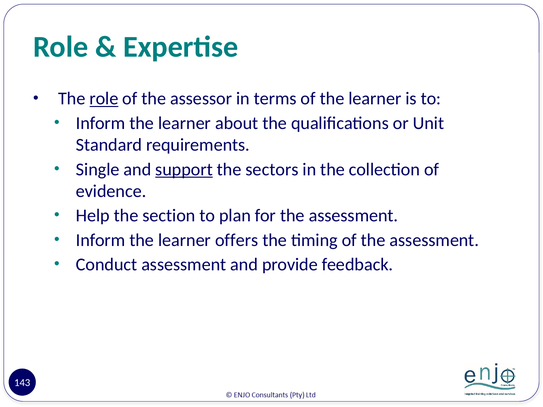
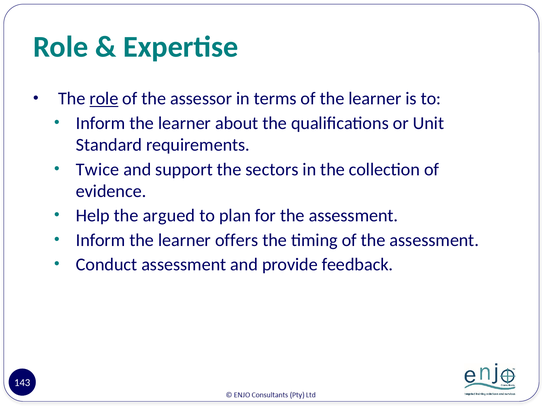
Single: Single -> Twice (98, 169)
support underline: present -> none (184, 169)
section: section -> argued (169, 216)
